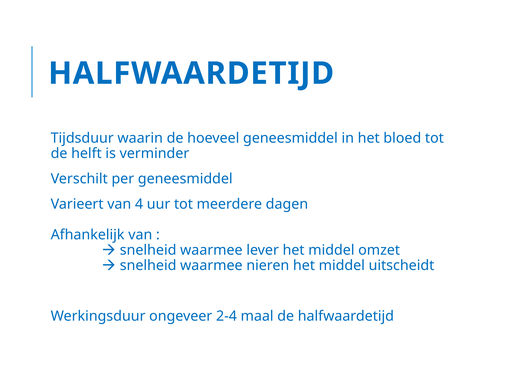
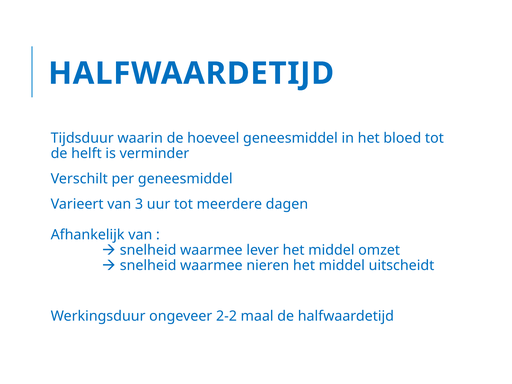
4: 4 -> 3 (139, 204)
2-4: 2-4 -> 2-2 (226, 316)
